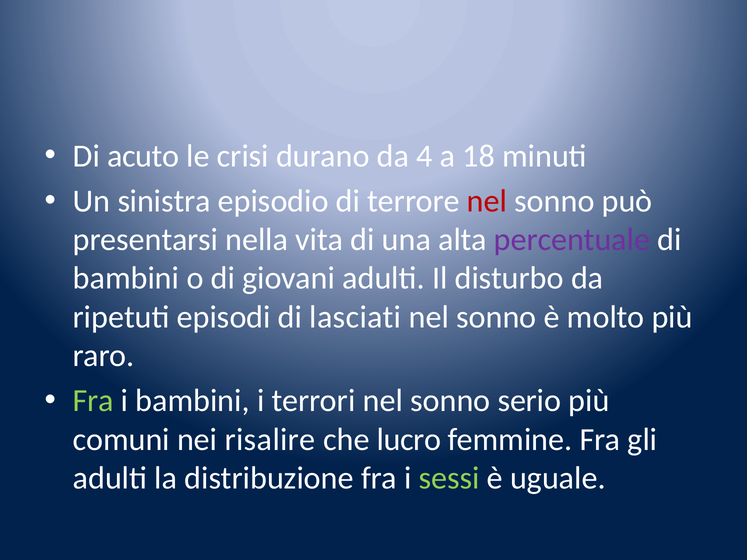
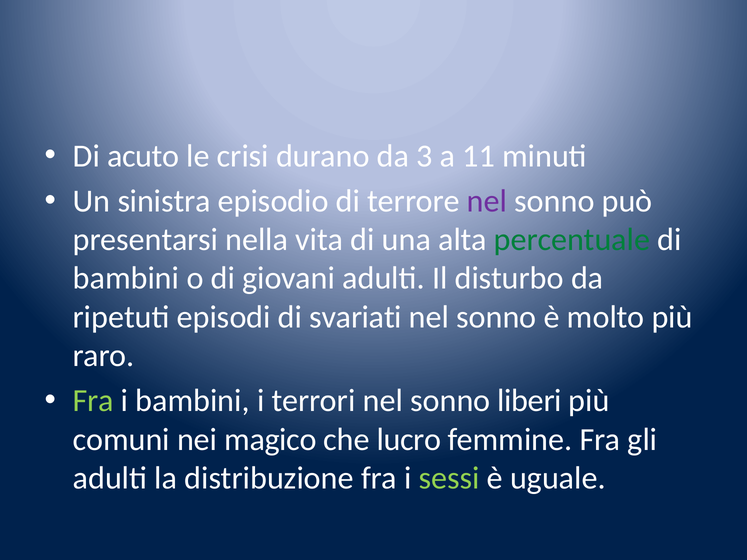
4: 4 -> 3 (424, 156)
18: 18 -> 11 (479, 156)
nel colour: red -> purple (487, 201)
percentuale colour: purple -> green (572, 240)
lasciati: lasciati -> svariati (356, 317)
serio: serio -> liberi (529, 401)
risalire: risalire -> magico (270, 440)
